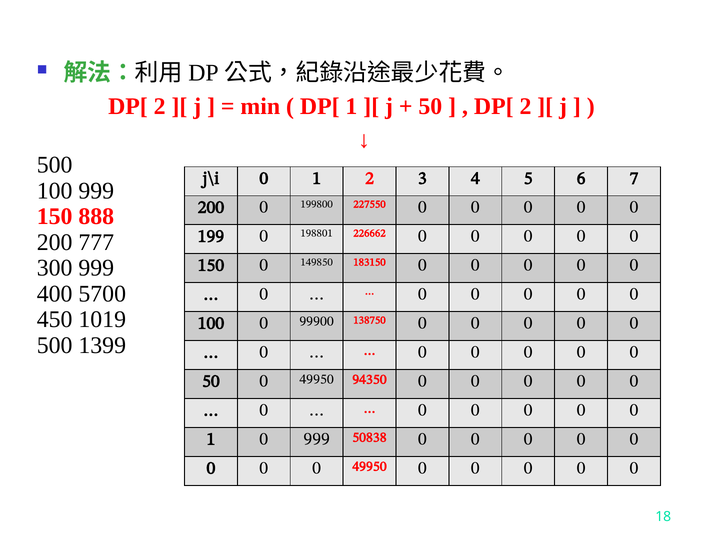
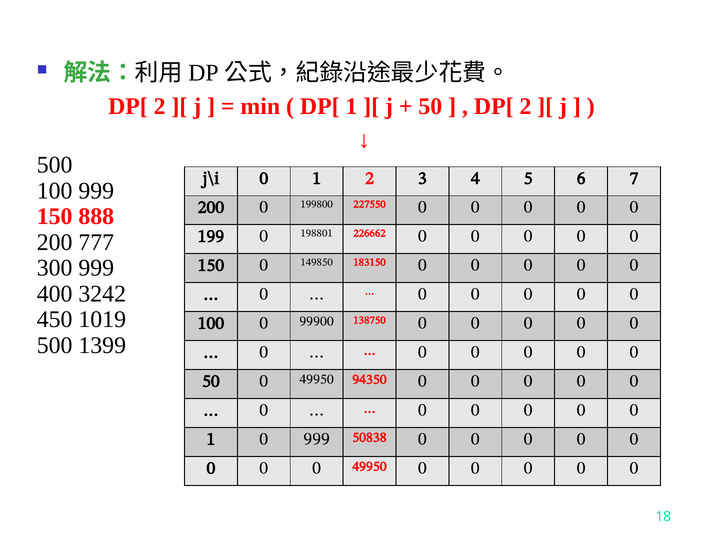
5700: 5700 -> 3242 (102, 293)
